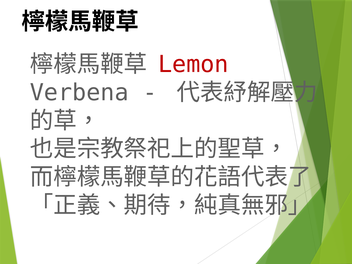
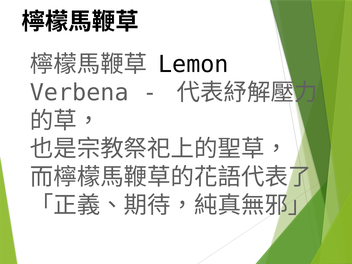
Lemon colour: red -> black (193, 64)
